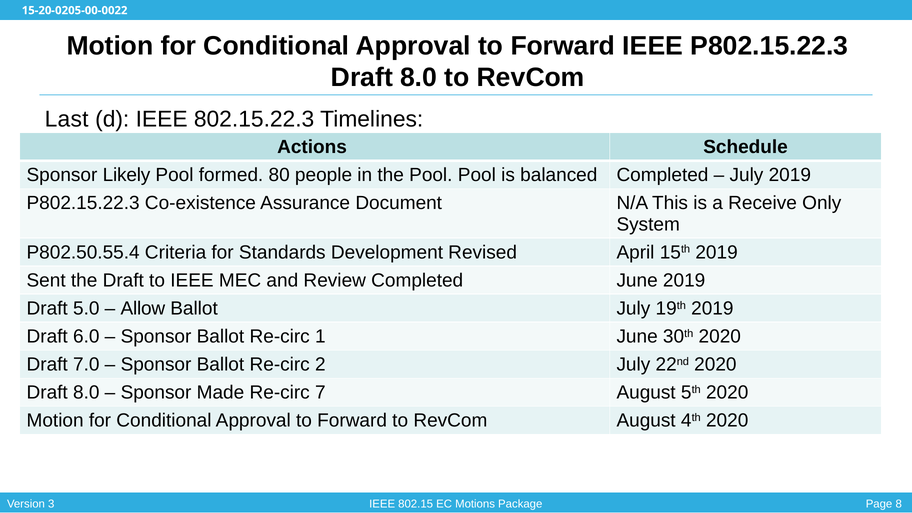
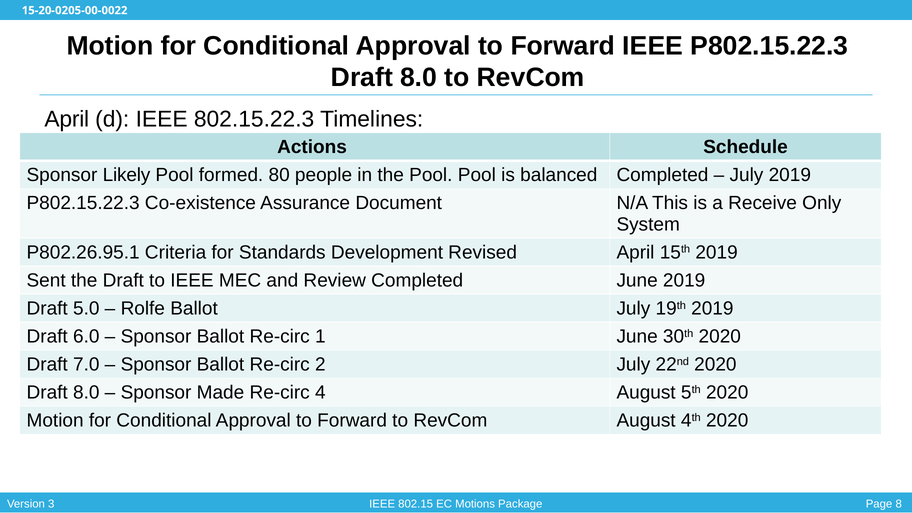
Last: Last -> April (67, 119)
P802.50.55.4: P802.50.55.4 -> P802.26.95.1 (83, 252)
Allow: Allow -> Rolfe (143, 308)
7: 7 -> 4 (320, 393)
